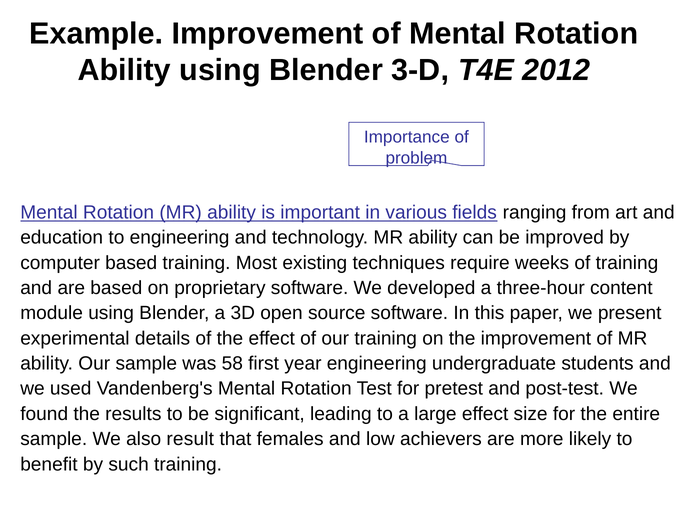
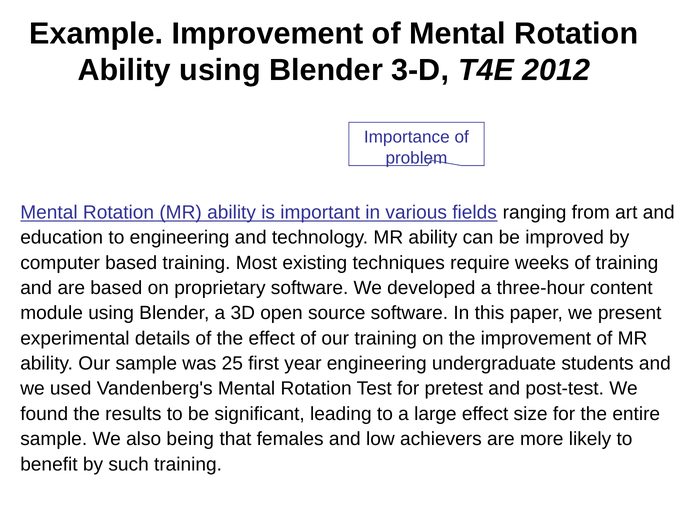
58: 58 -> 25 (232, 364)
result: result -> being (190, 439)
